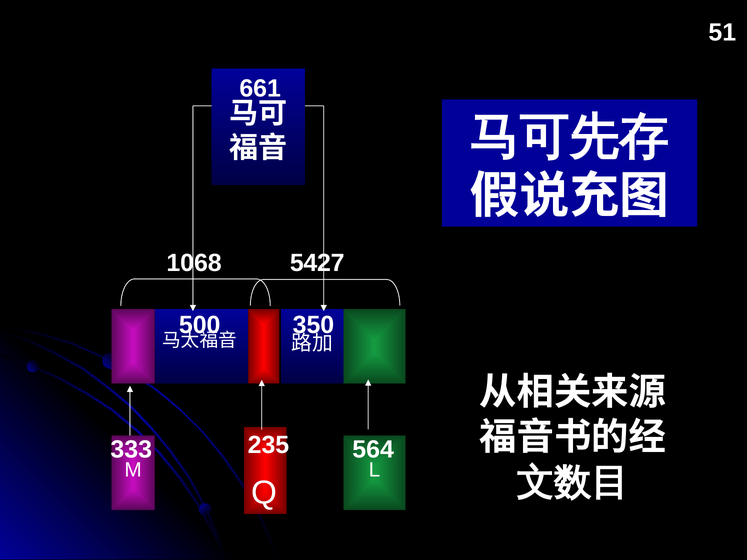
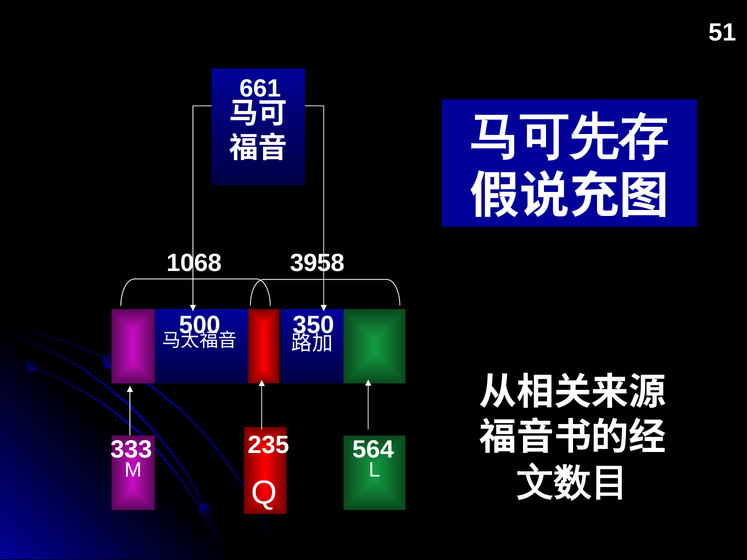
5427: 5427 -> 3958 (317, 263)
